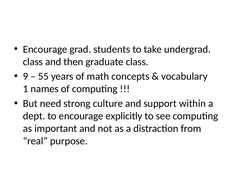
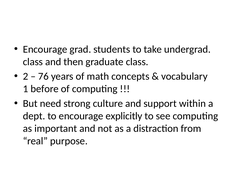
9: 9 -> 2 (26, 76)
55: 55 -> 76 (43, 76)
names: names -> before (45, 89)
